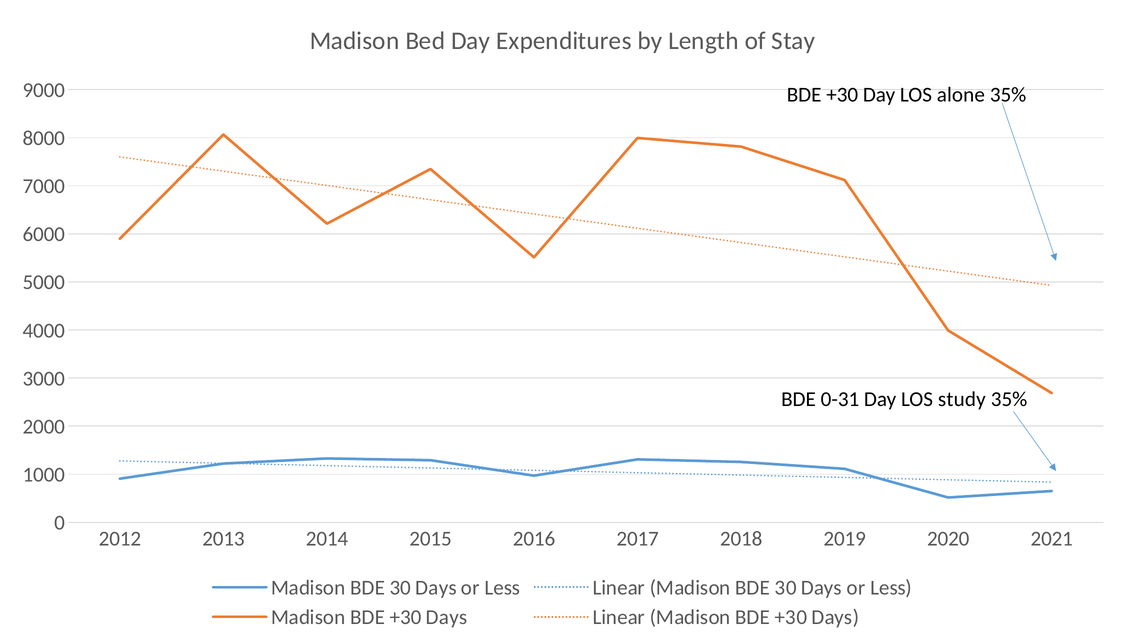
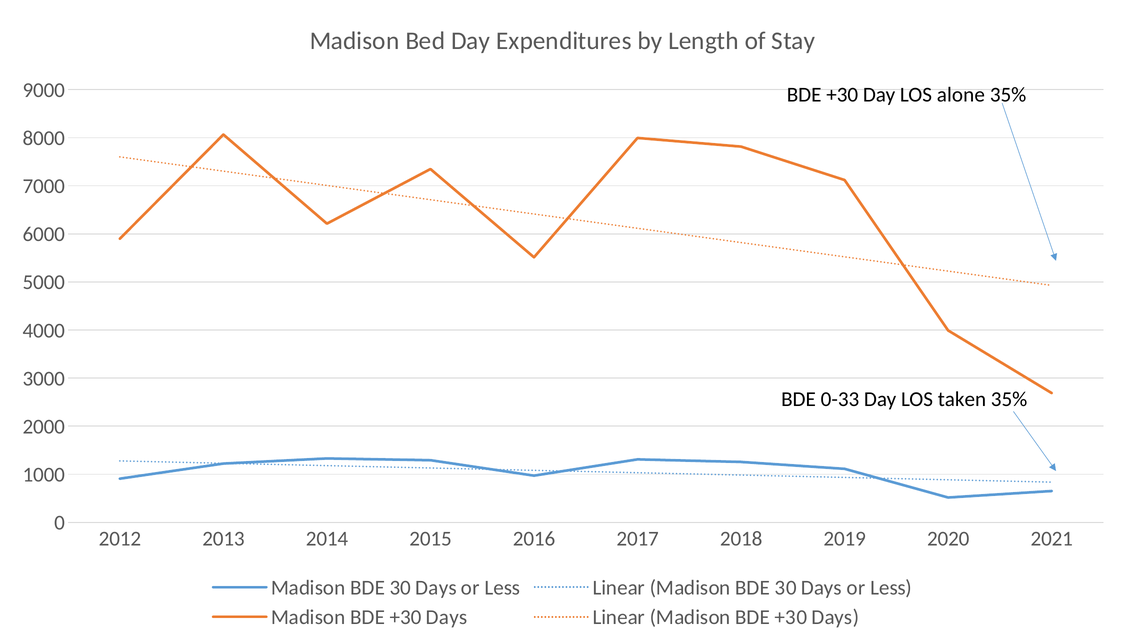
0-31: 0-31 -> 0-33 (840, 399)
study: study -> taken (962, 399)
